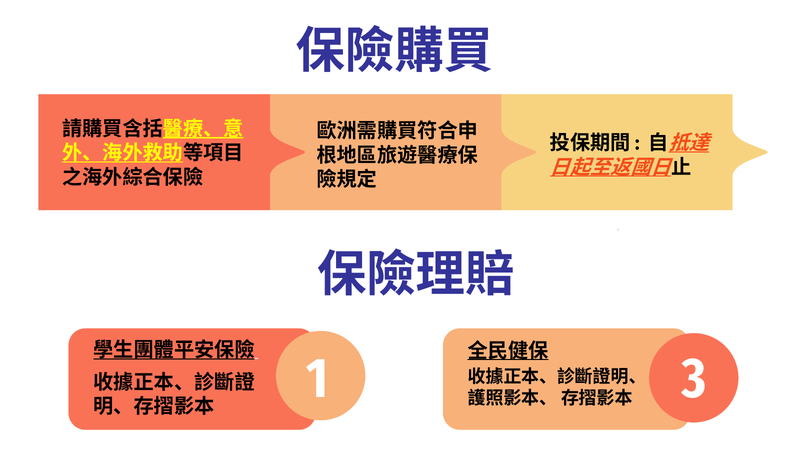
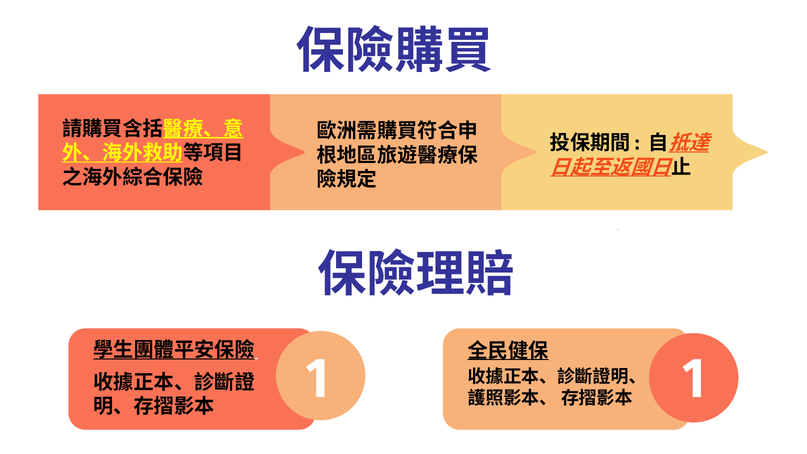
1 3: 3 -> 1 (694, 379)
